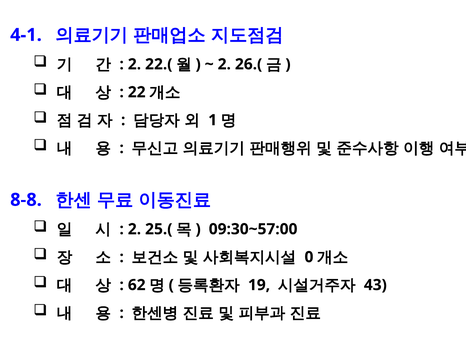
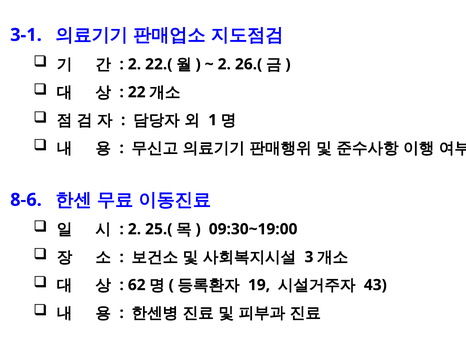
4-1: 4-1 -> 3-1 (26, 35)
8-8: 8-8 -> 8-6 (26, 200)
09:30~57:00: 09:30~57:00 -> 09:30~19:00 (253, 229)
0: 0 -> 3 (309, 257)
